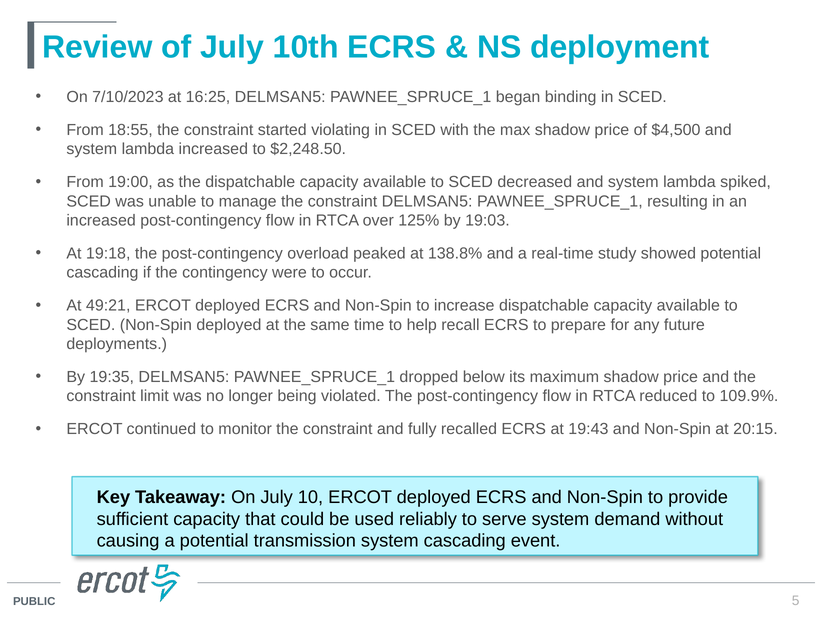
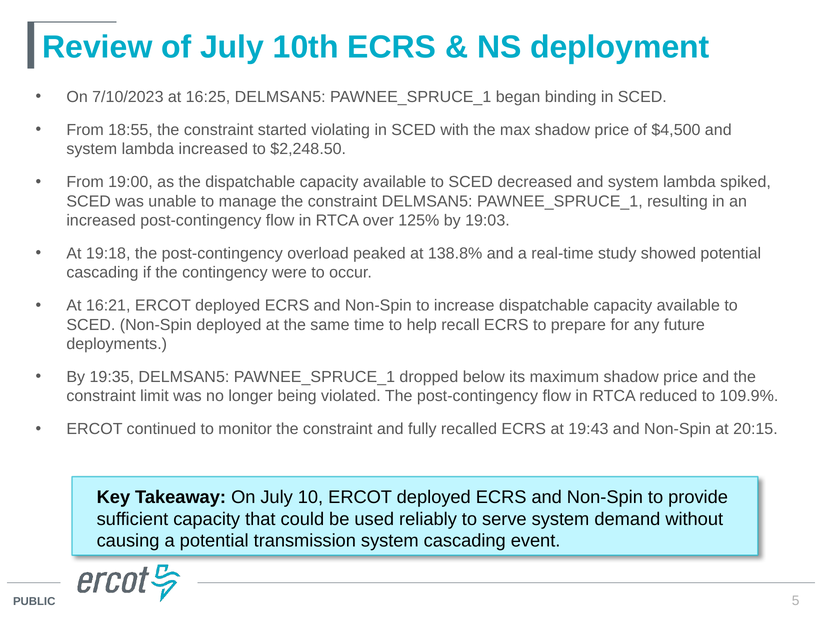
49:21: 49:21 -> 16:21 (108, 306)
